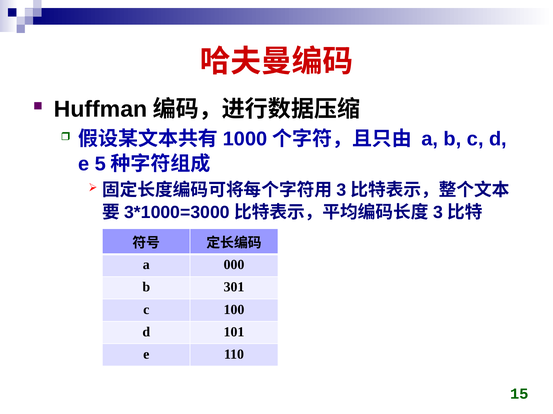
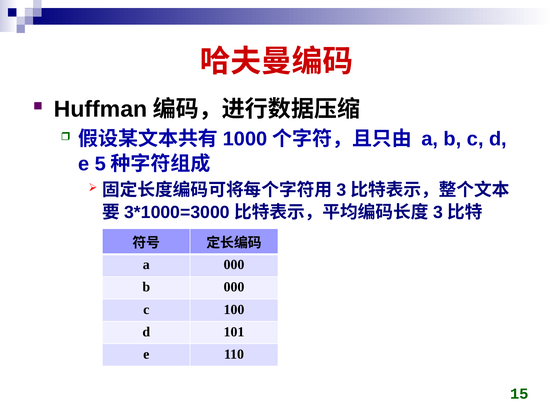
b 301: 301 -> 000 (234, 288)
